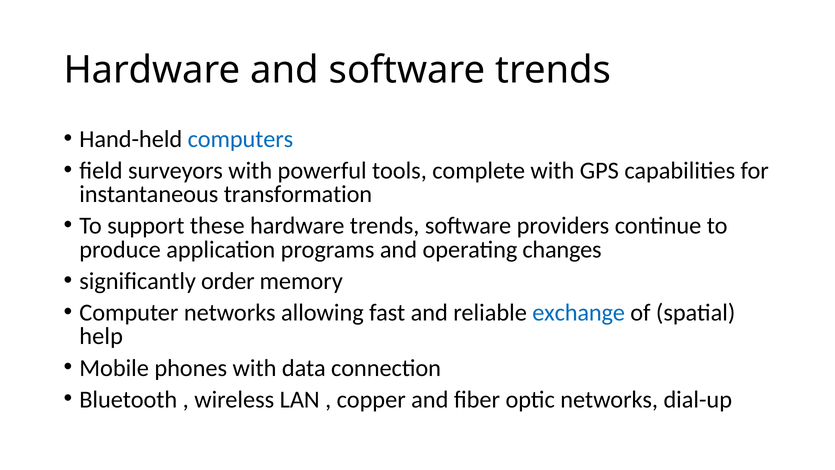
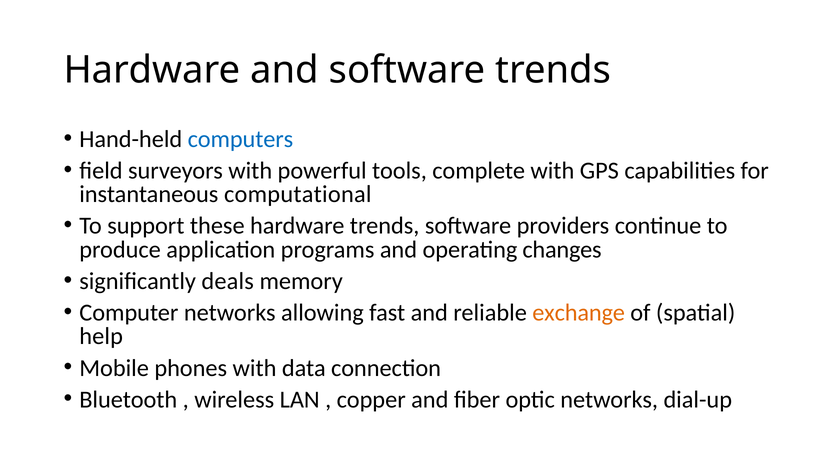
transformation: transformation -> computational (298, 194)
order: order -> deals (228, 281)
exchange colour: blue -> orange (579, 313)
